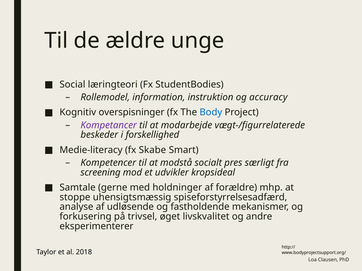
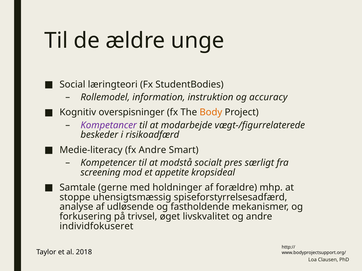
Body colour: blue -> orange (211, 113)
forskellighed: forskellighed -> risikoadfærd (152, 135)
fx Skabe: Skabe -> Andre (152, 150)
udvikler: udvikler -> appetite (172, 173)
eksperimenterer: eksperimenterer -> individfokuseret (96, 227)
